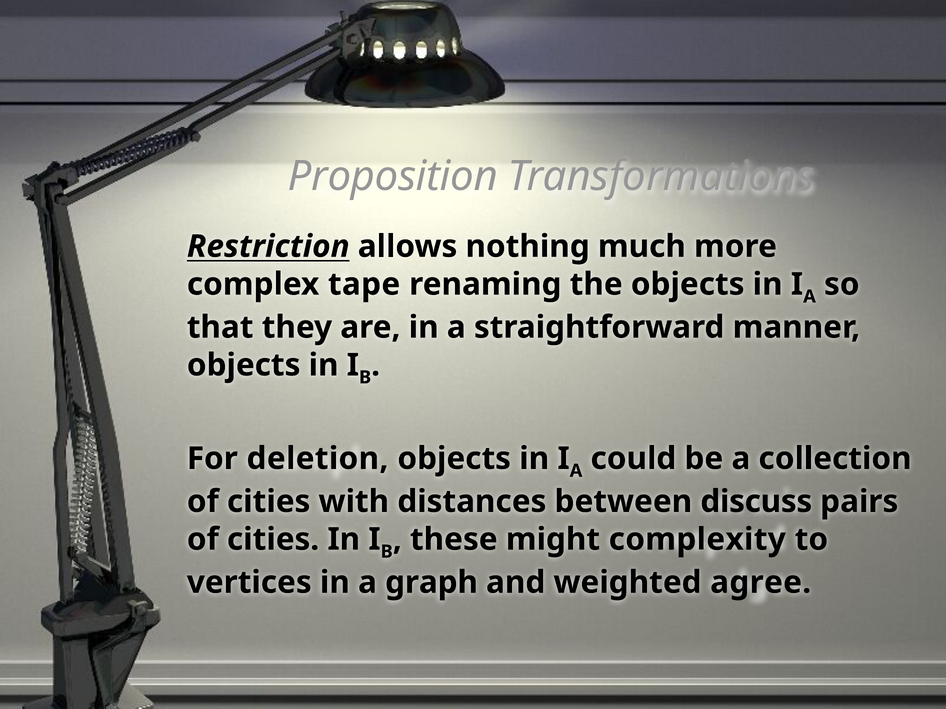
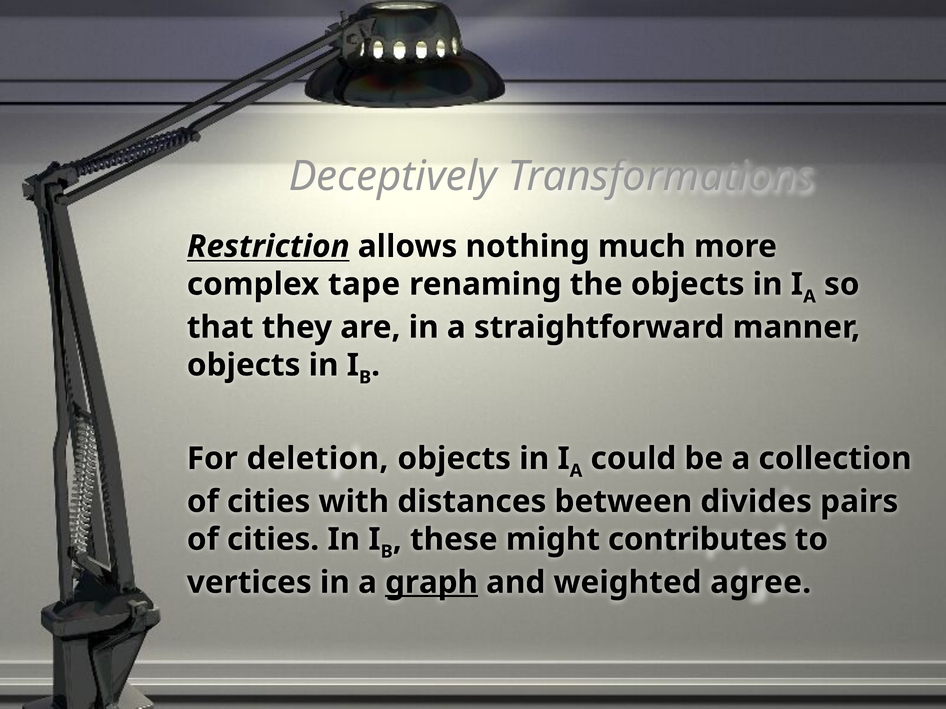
Proposition: Proposition -> Deceptively (393, 176)
discuss: discuss -> divides (756, 502)
complexity: complexity -> contributes (698, 540)
graph underline: none -> present (432, 583)
